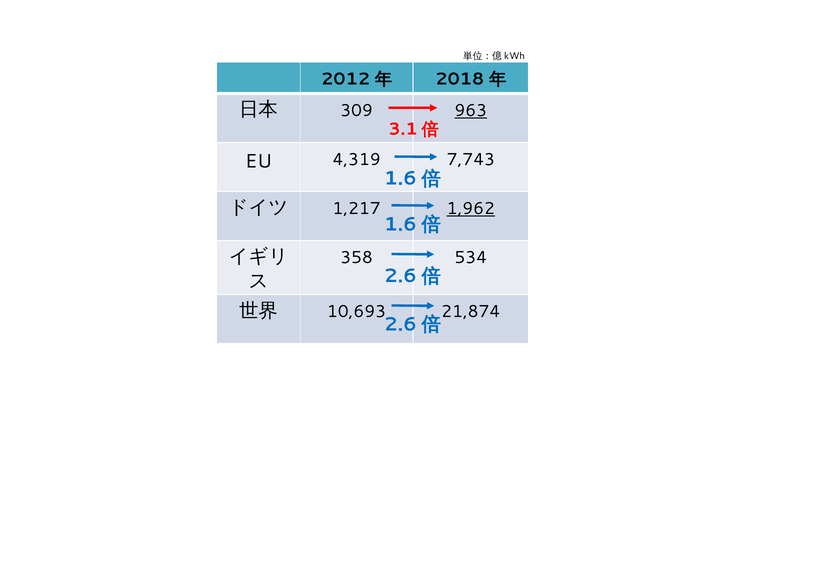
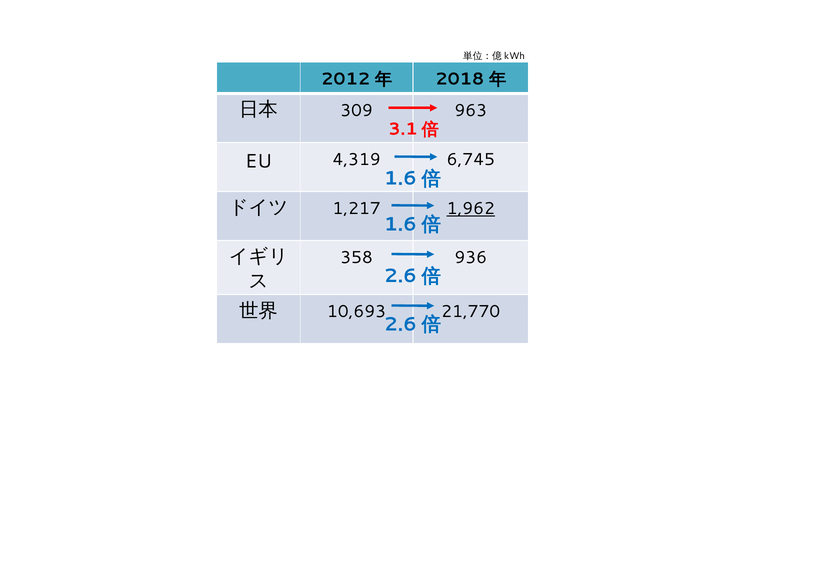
963 underline: present -> none (471, 110)
7,743: 7,743 -> 6,745 (471, 159)
534: 534 -> 936 (471, 257)
21,874: 21,874 -> 21,770 (471, 312)
